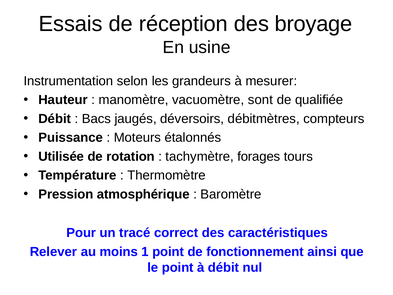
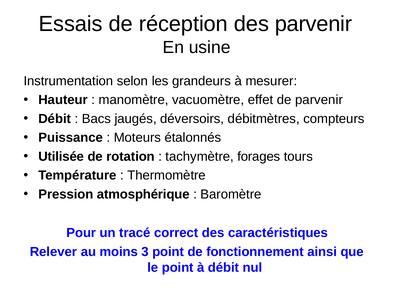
des broyage: broyage -> parvenir (313, 24)
sont: sont -> effet (261, 100)
de qualifiée: qualifiée -> parvenir (319, 100)
1: 1 -> 3 (145, 252)
